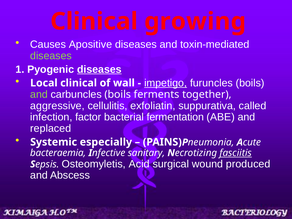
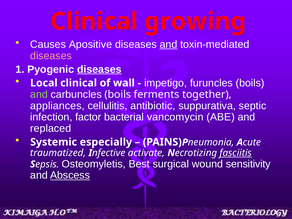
and underline: none -> present (168, 44)
diseases colour: light green -> pink (51, 56)
impetigo underline: present -> none (166, 83)
aggressive: aggressive -> appliances (57, 106)
exfoliatin: exfoliatin -> antibiotic (153, 106)
called: called -> septic (253, 106)
fermentation: fermentation -> vancomycin (175, 117)
bacteraemia: bacteraemia -> traumatized (58, 153)
sanitary: sanitary -> activate (146, 153)
Acid: Acid -> Best (139, 164)
produced: produced -> sensitivity (248, 164)
Abscess underline: none -> present (70, 175)
